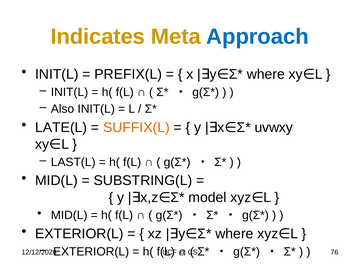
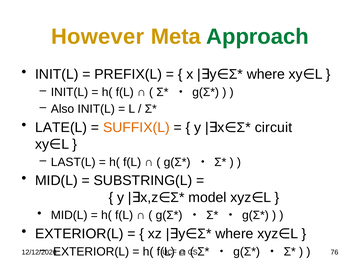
Indicates: Indicates -> However (98, 36)
Approach colour: blue -> green (258, 36)
uvwxy: uvwxy -> circuit (274, 127)
